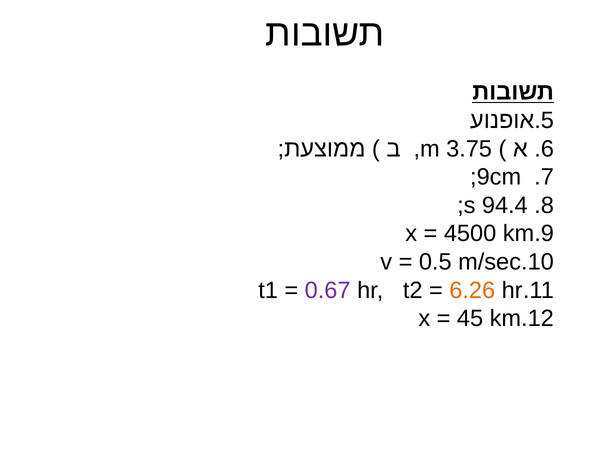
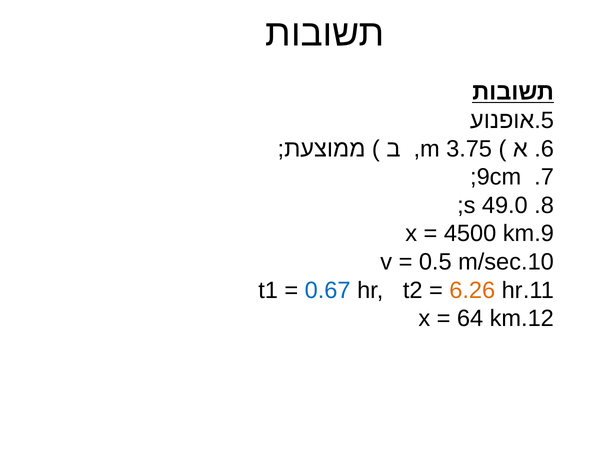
94.4: 94.4 -> 49.0 (505, 205)
0.67 colour: purple -> blue (328, 291)
45: 45 -> 64 (470, 319)
